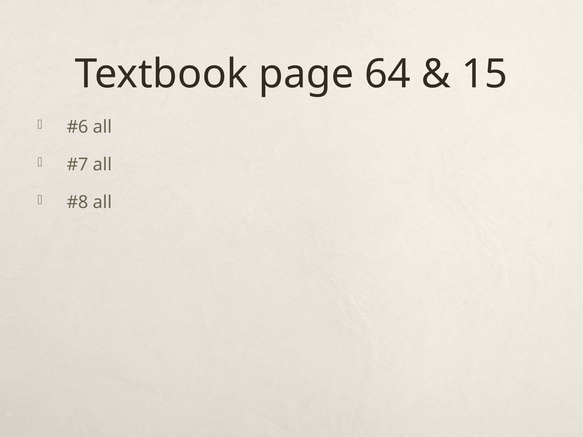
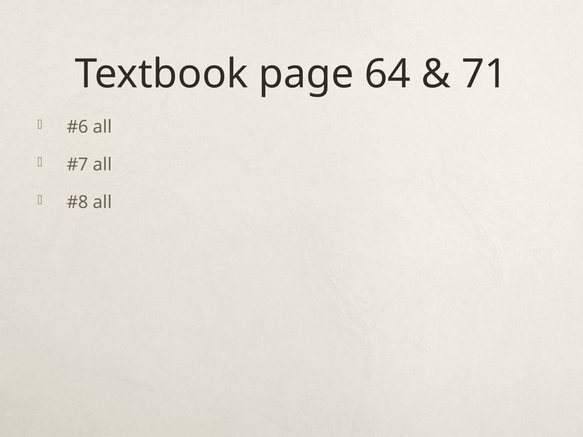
15: 15 -> 71 (485, 74)
